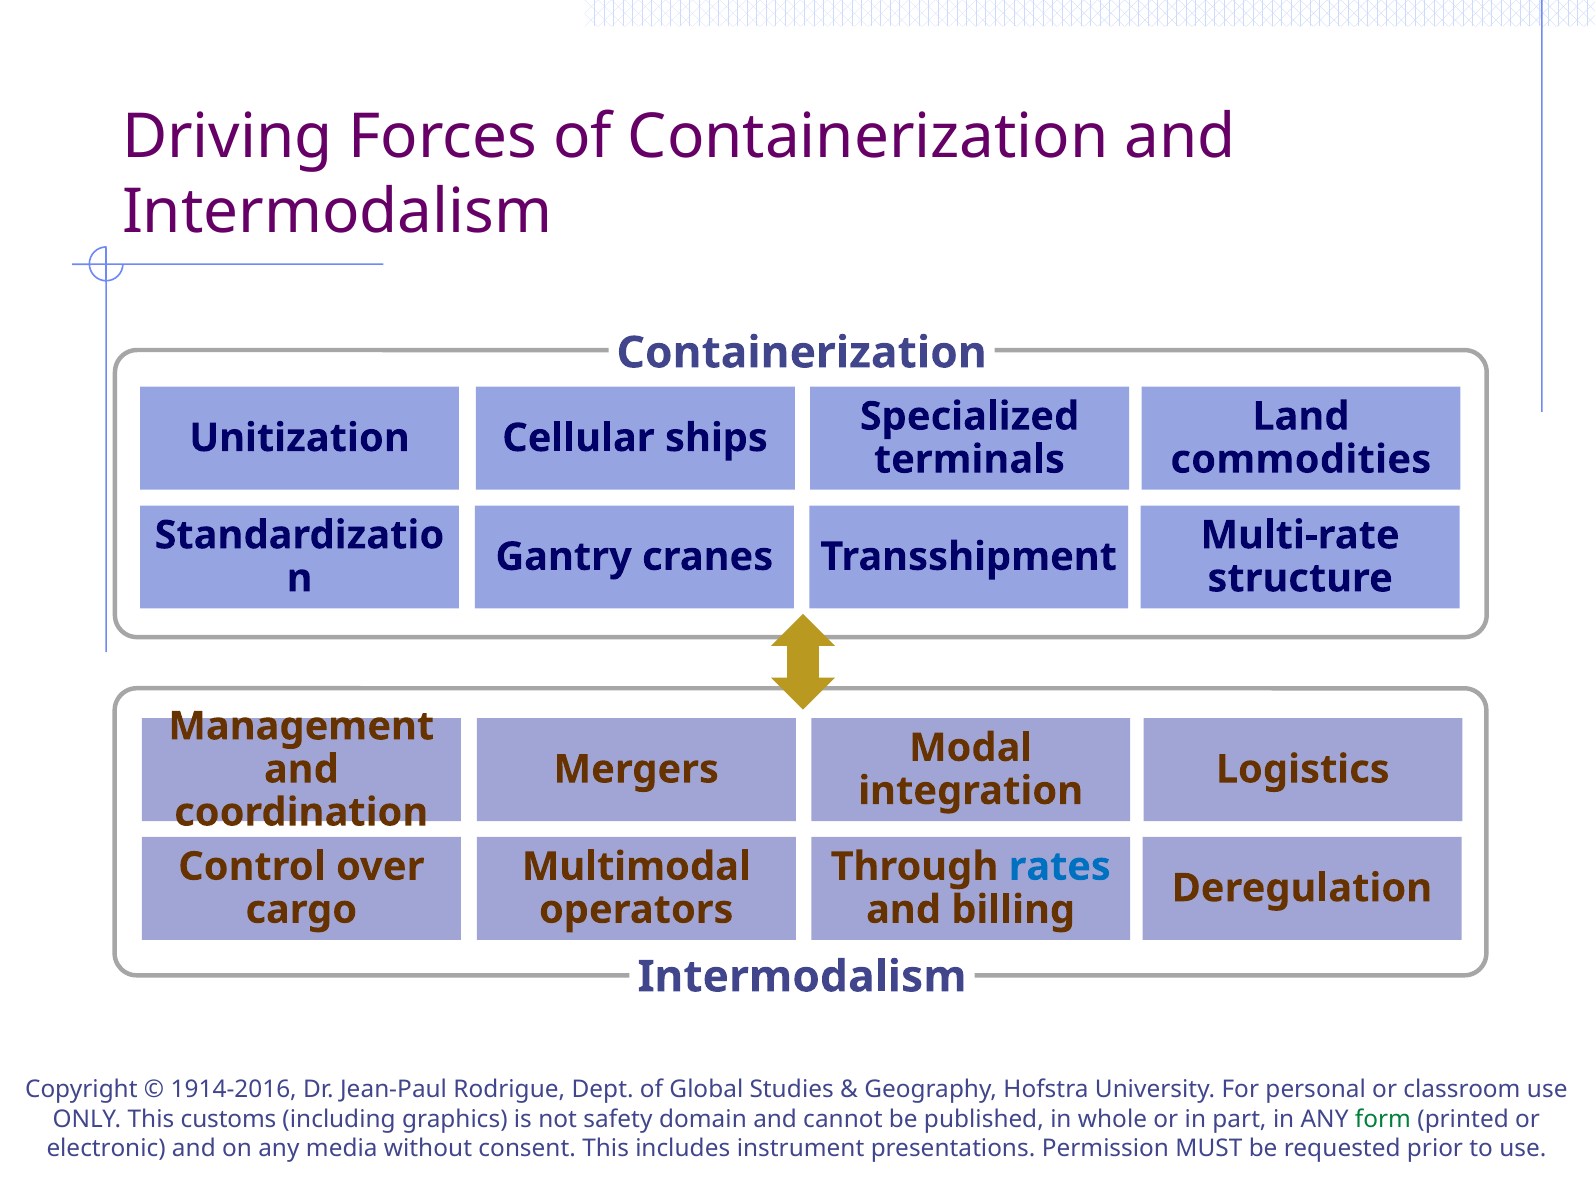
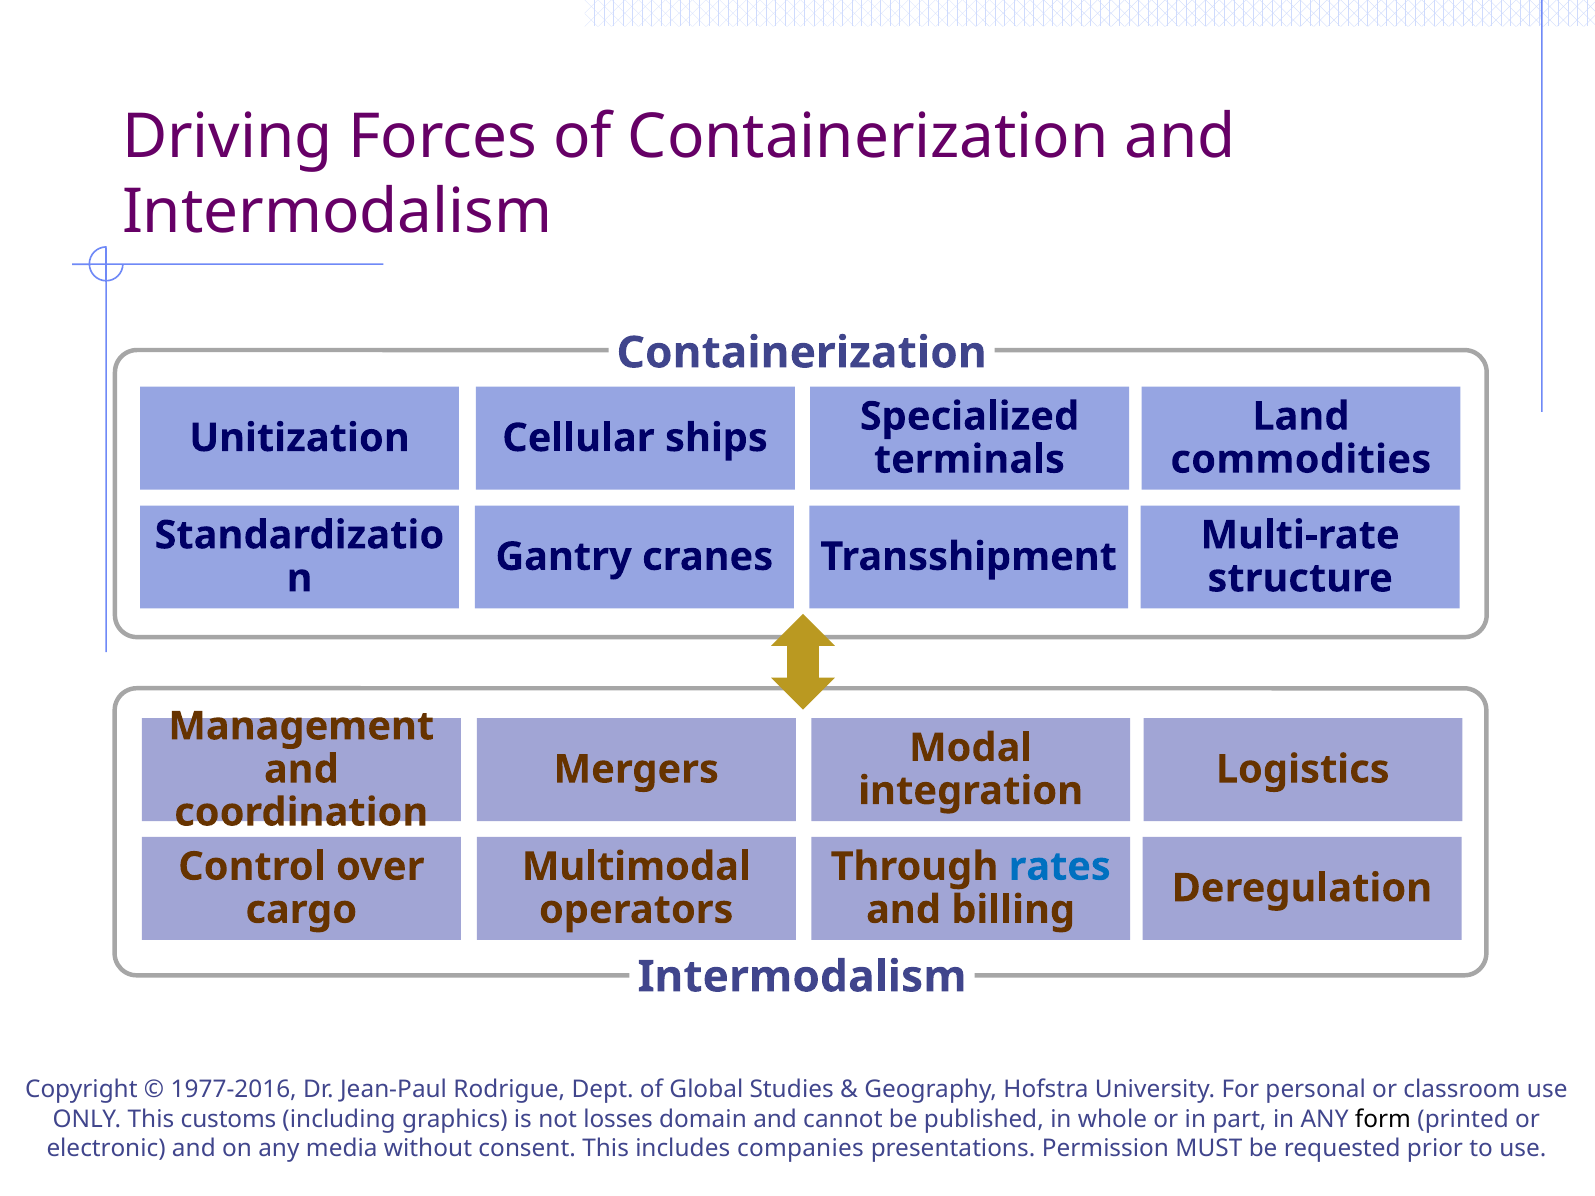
1914-2016: 1914-2016 -> 1977-2016 (234, 1090)
safety: safety -> losses (618, 1119)
form colour: green -> black (1383, 1119)
instrument: instrument -> companies (800, 1149)
